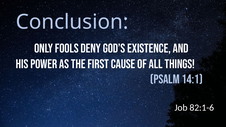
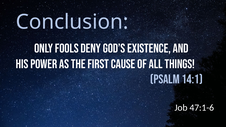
82:1-6: 82:1-6 -> 47:1-6 (202, 108)
